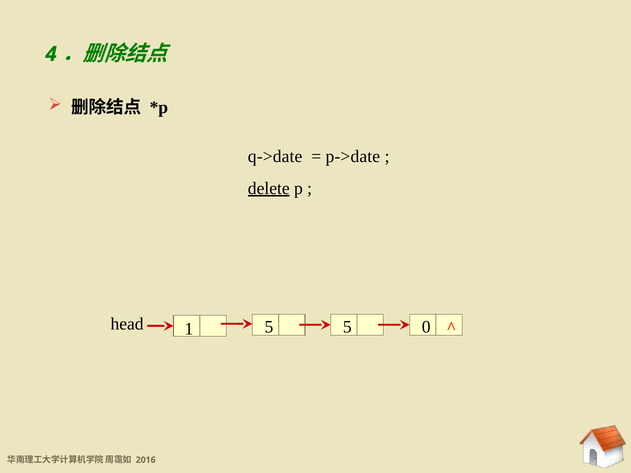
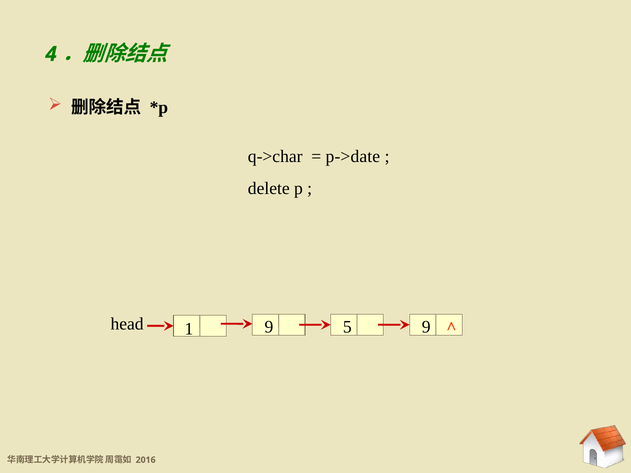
q->date: q->date -> q->char (275, 157)
delete underline: present -> none (269, 188)
5 0: 0 -> 9 (426, 327)
1 5: 5 -> 9 (269, 327)
